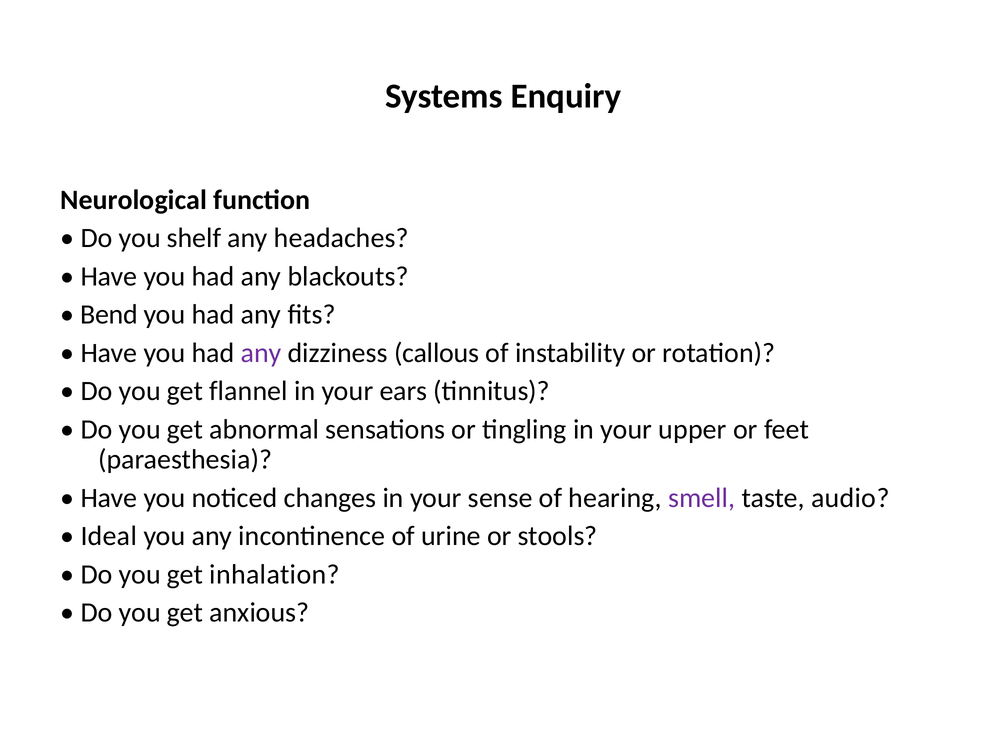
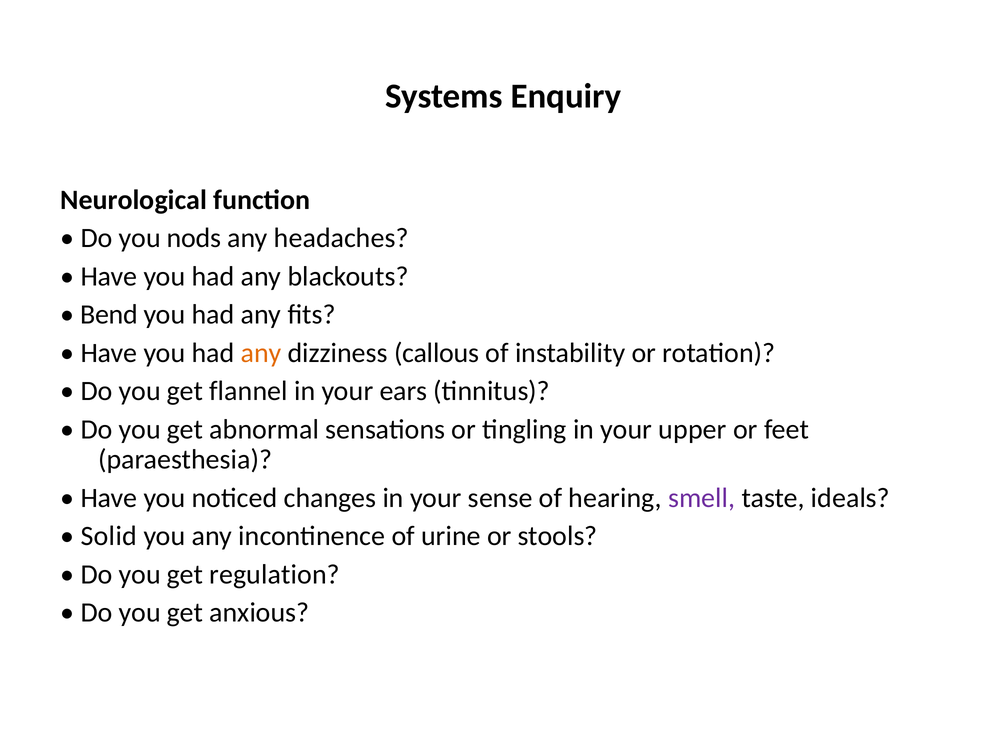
shelf: shelf -> nods (194, 238)
any colour: purple -> orange (261, 353)
audio: audio -> ideals (850, 498)
Ideal: Ideal -> Solid (109, 536)
inhalation: inhalation -> regulation (275, 575)
